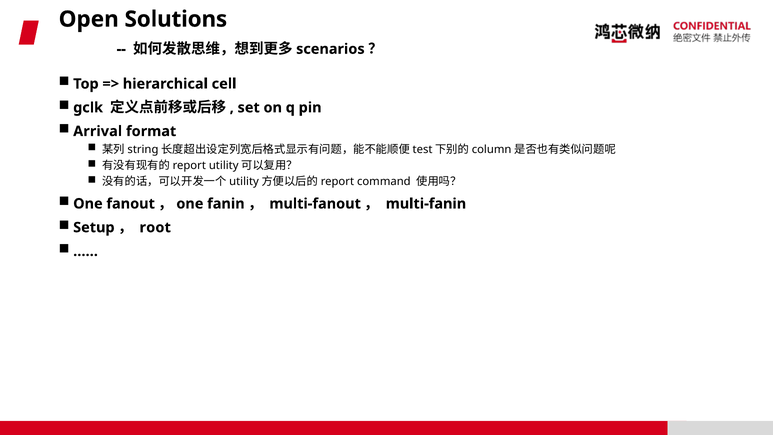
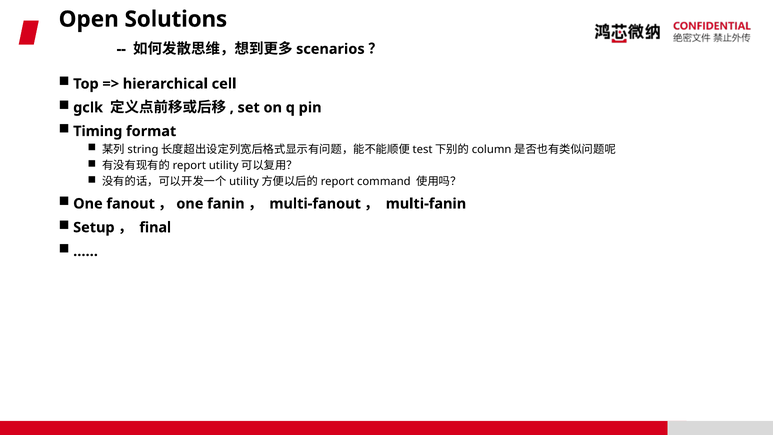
Arrival: Arrival -> Timing (98, 131)
root: root -> final (155, 227)
